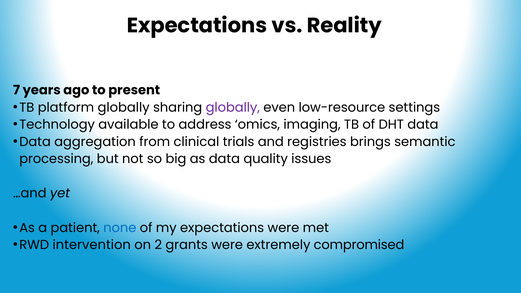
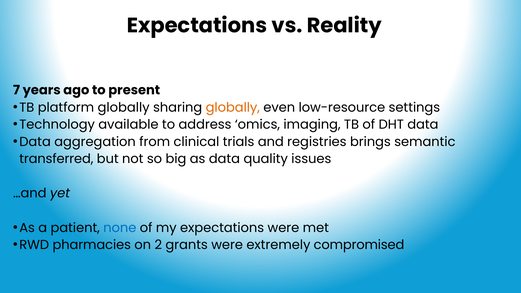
globally colour: purple -> orange (233, 107)
processing: processing -> transferred (56, 159)
intervention: intervention -> pharmacies (92, 245)
